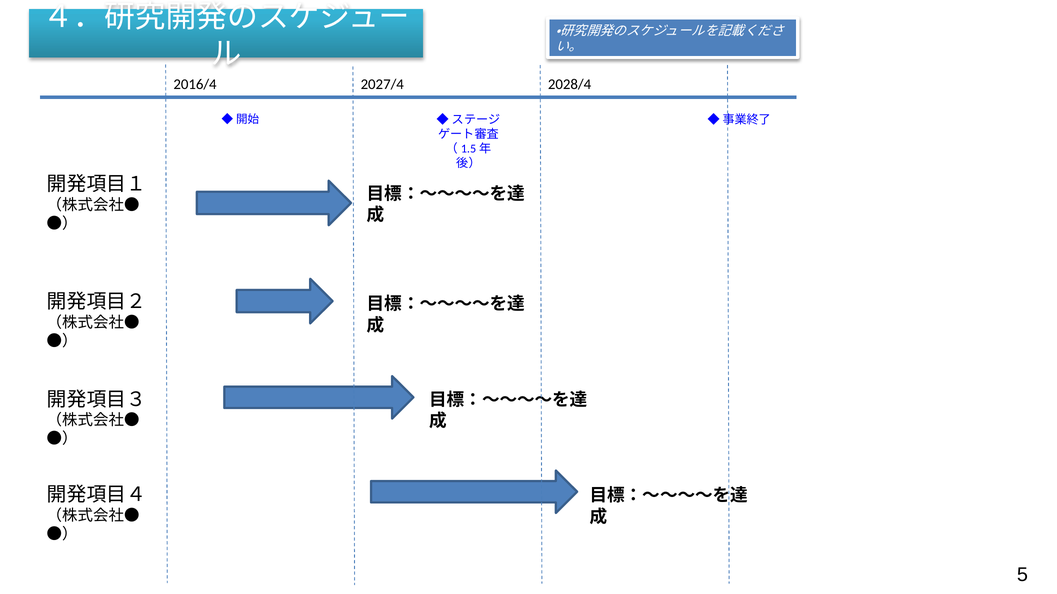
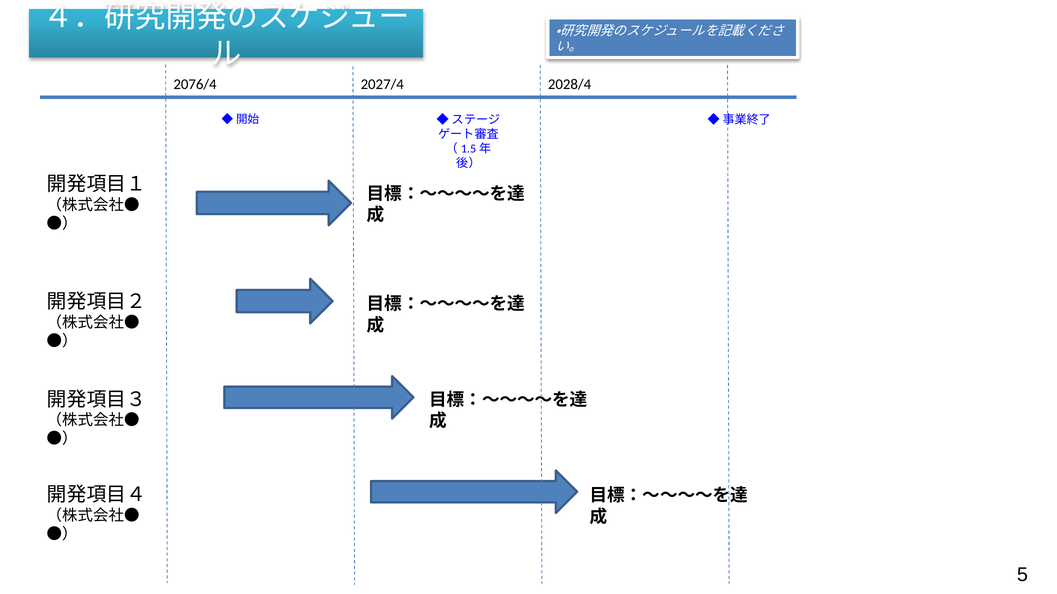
2016/4: 2016/4 -> 2076/4 (195, 84)
